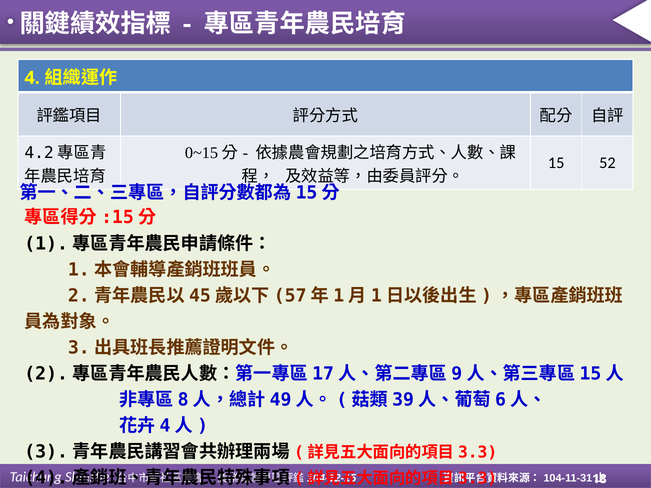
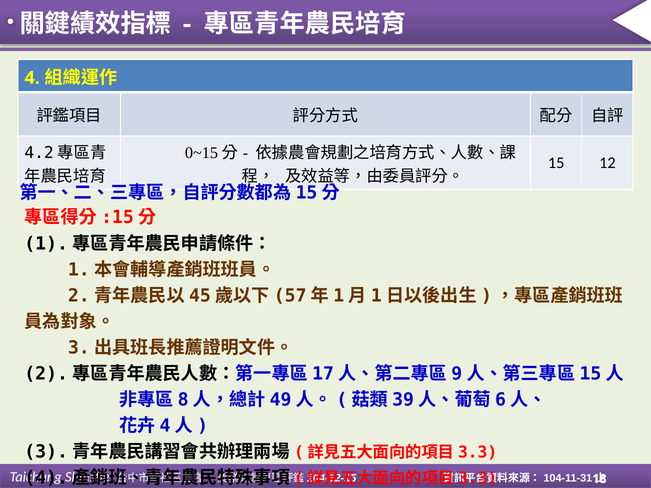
52: 52 -> 12 (607, 163)
